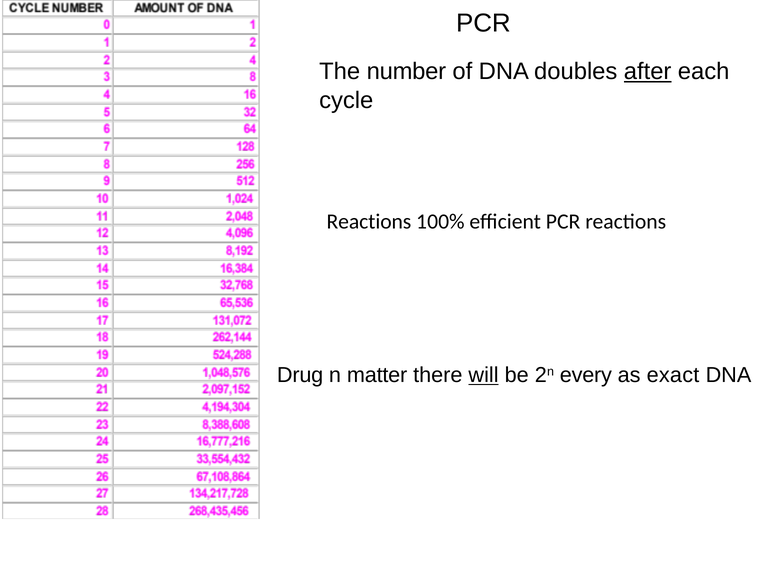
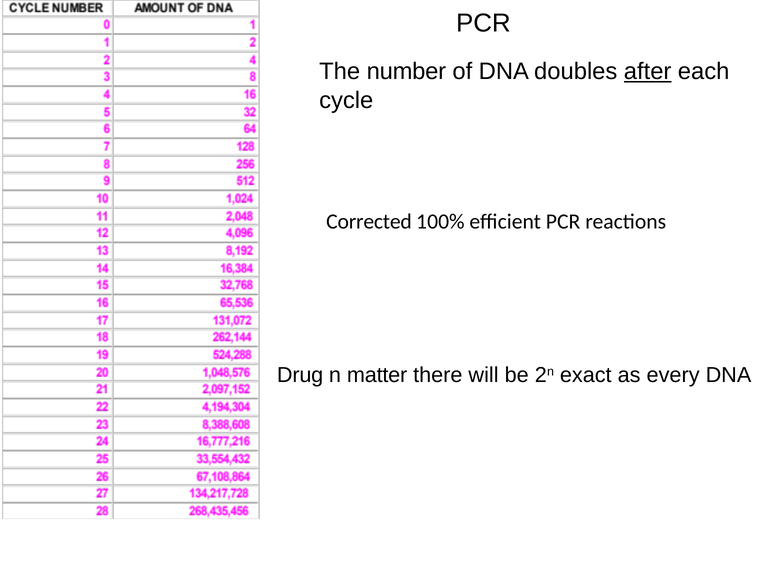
Reactions: Reactions -> Corrected (369, 221)
will underline: present -> none (484, 375)
every: every -> exact (586, 375)
exact: exact -> every (673, 375)
